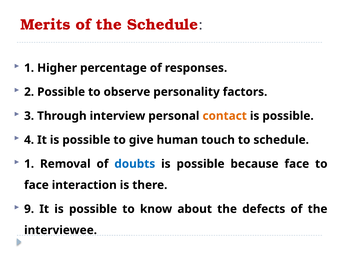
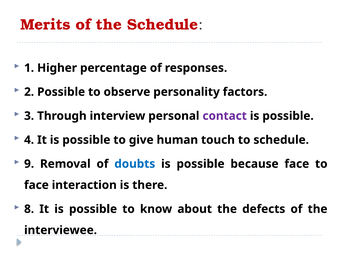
contact colour: orange -> purple (225, 116)
1: 1 -> 9 (29, 164)
9: 9 -> 8 (29, 209)
